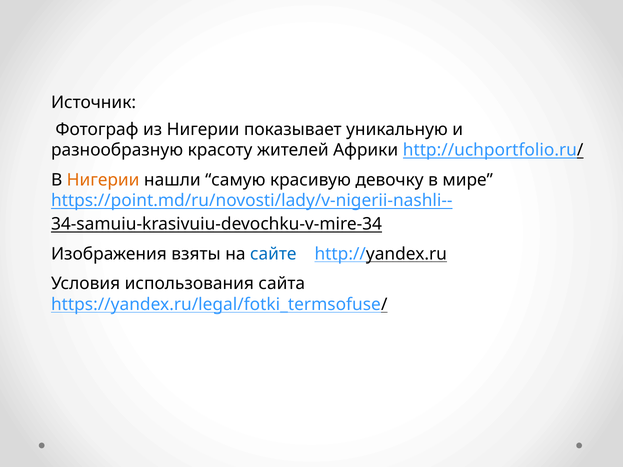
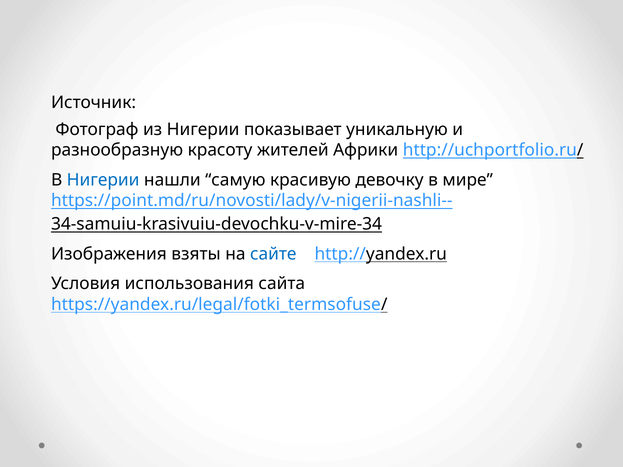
Нигерии colour: orange -> blue (103, 180)
